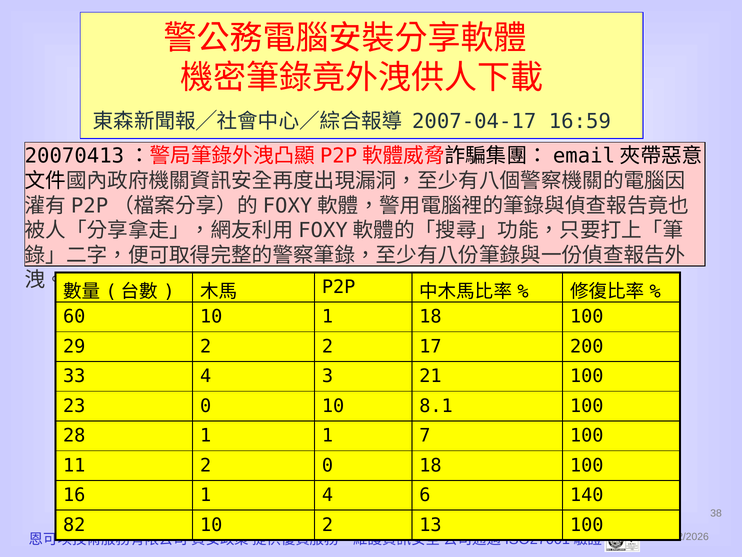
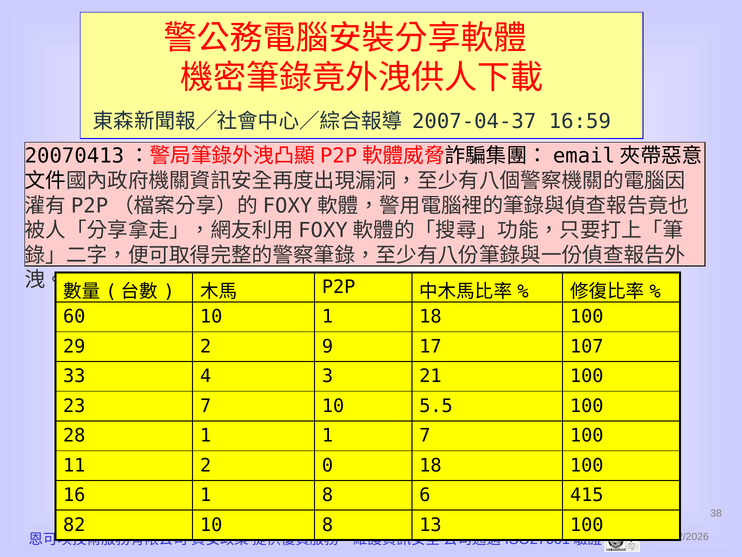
2007-04-17: 2007-04-17 -> 2007-04-37 (474, 121)
2 2: 2 -> 9 (328, 346)
200: 200 -> 107 (587, 346)
23 0: 0 -> 7 (206, 406)
8.1: 8.1 -> 5.5 (436, 406)
1 4: 4 -> 8 (328, 495)
140: 140 -> 415 (587, 495)
10 2: 2 -> 8 (328, 524)
